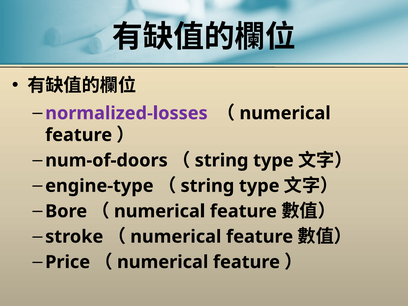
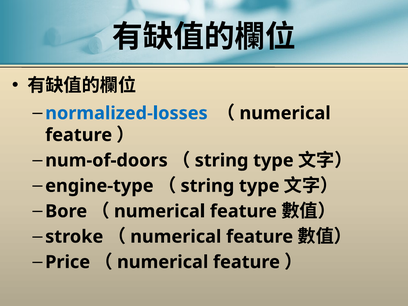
normalized-losses colour: purple -> blue (126, 113)
